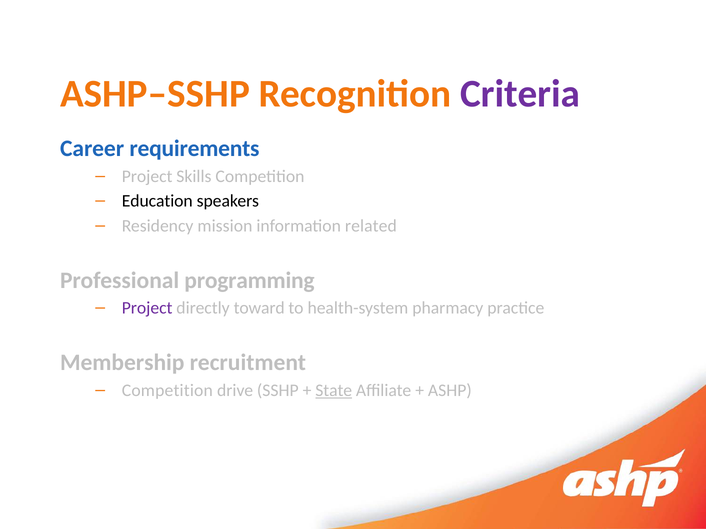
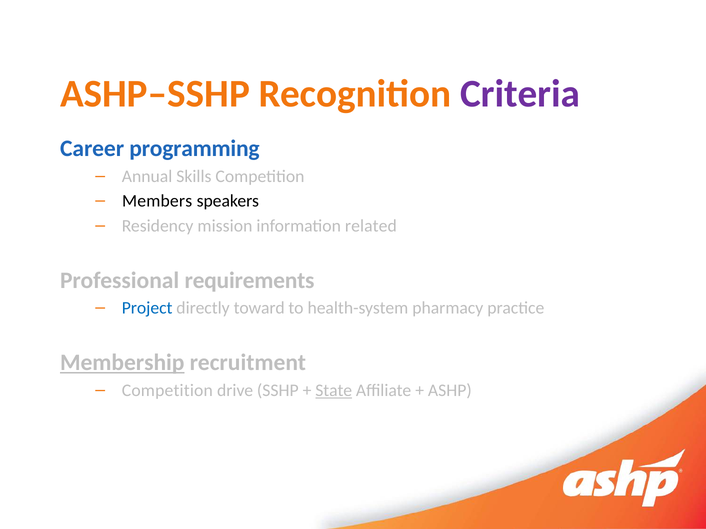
requirements: requirements -> programming (194, 149)
Project: Project -> Annual (147, 177)
Education: Education -> Members (157, 201)
programming: programming -> requirements (249, 281)
Project colour: purple -> blue (147, 308)
Membership underline: none -> present (122, 363)
